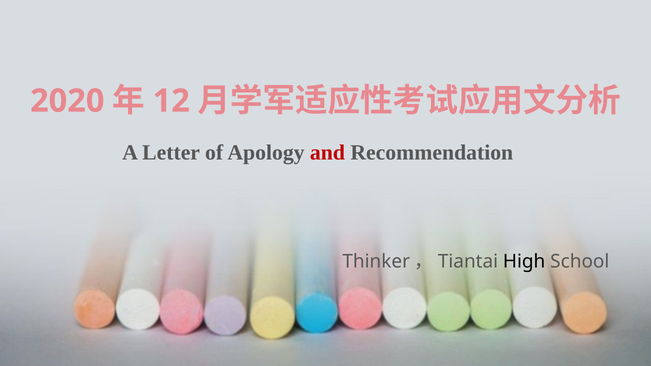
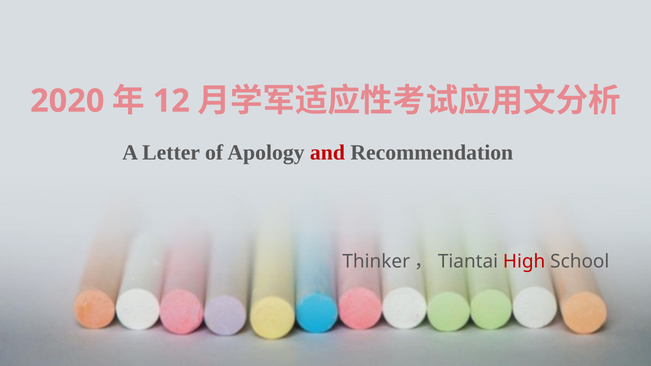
High colour: black -> red (524, 262)
